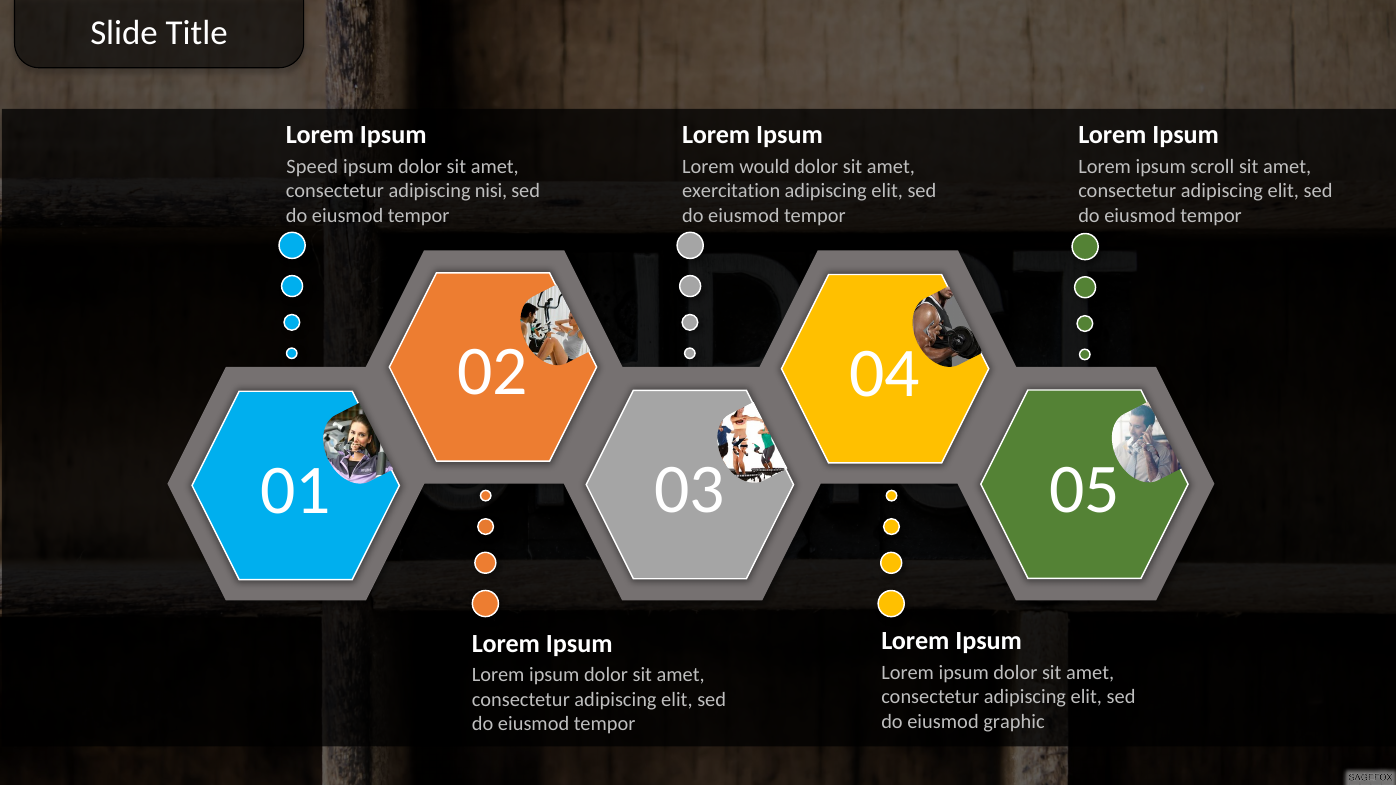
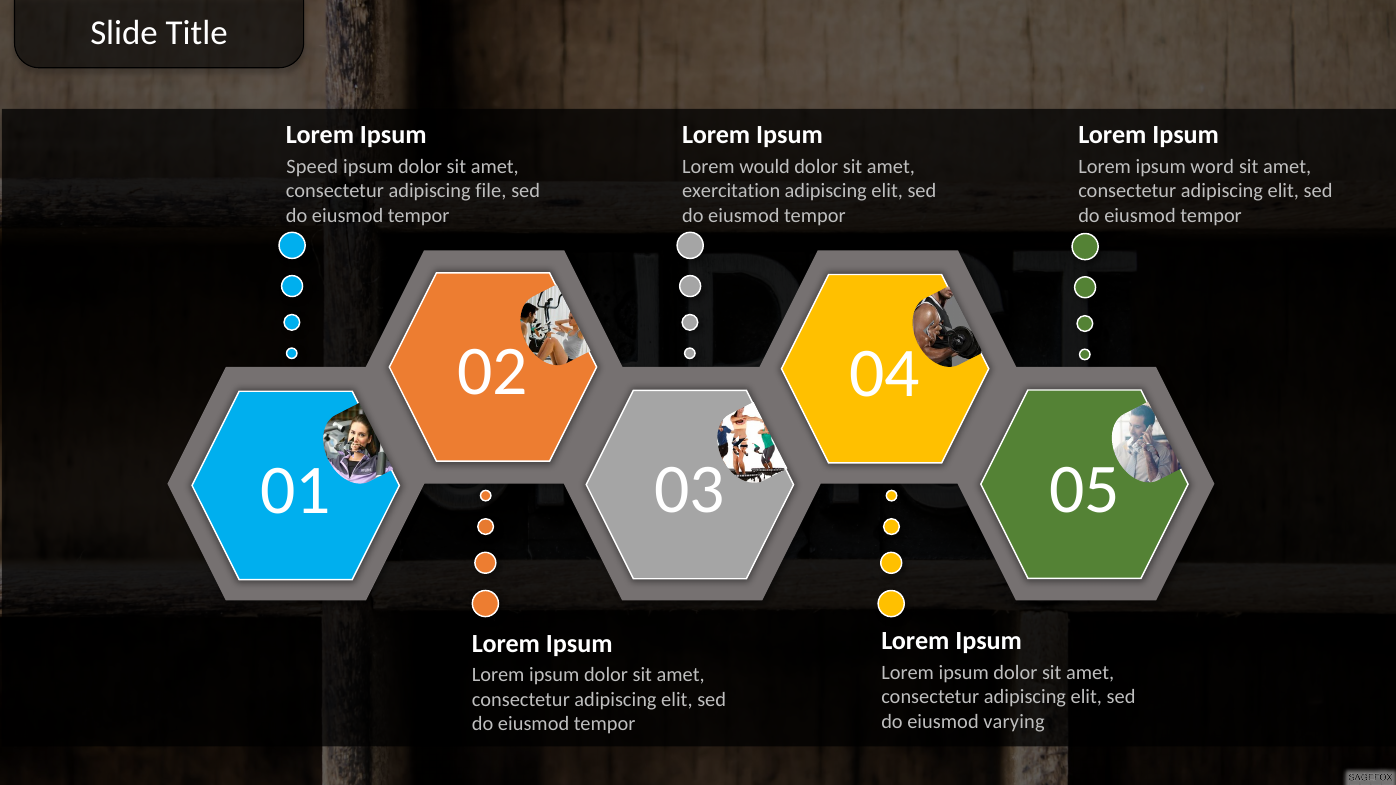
scroll: scroll -> word (1212, 167)
nisi: nisi -> file (491, 191)
graphic: graphic -> varying (1014, 722)
